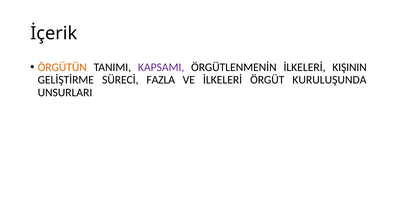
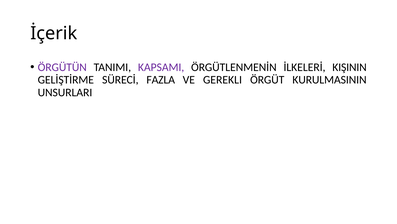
ÖRGÜTÜN colour: orange -> purple (62, 67)
VE İLKELERİ: İLKELERİ -> GEREKLI (223, 80)
KURULUŞUNDA: KURULUŞUNDA -> KURULMASININ (329, 80)
